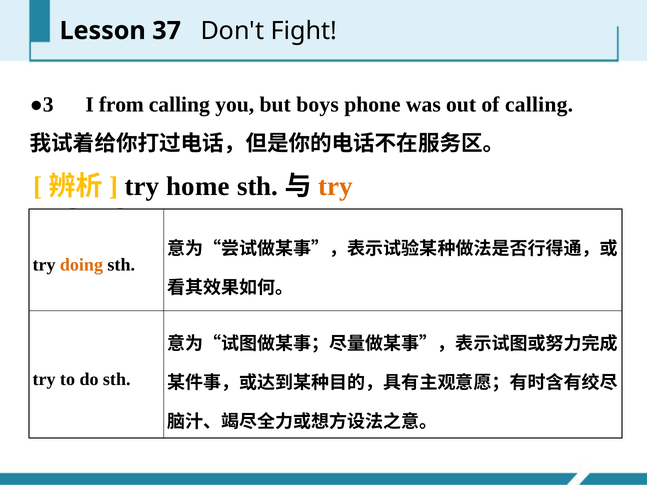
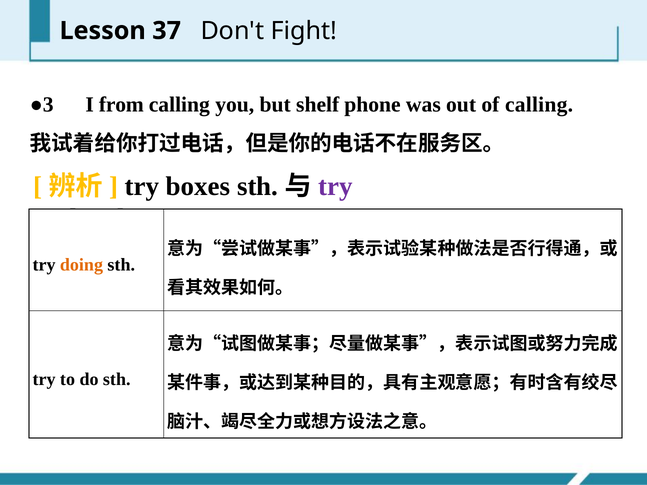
boys: boys -> shelf (318, 105)
home: home -> boxes (198, 186)
try colour: orange -> purple (335, 186)
